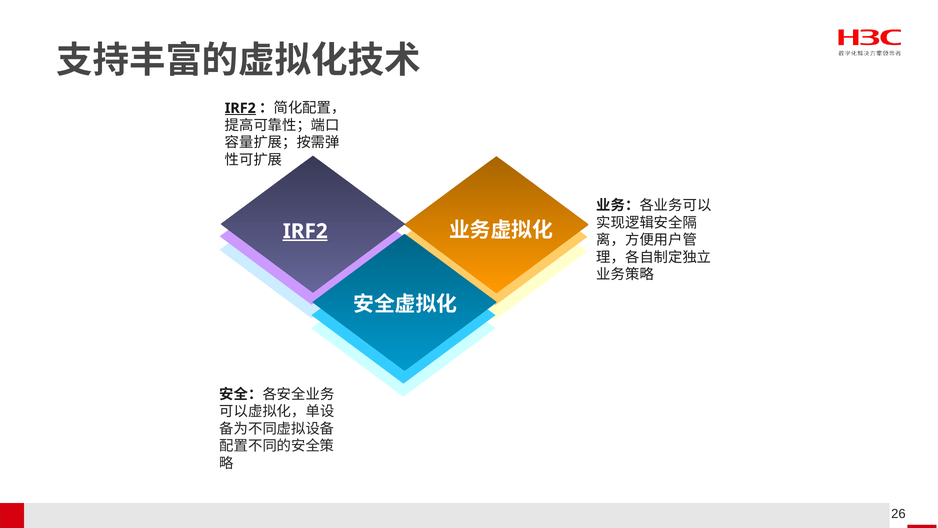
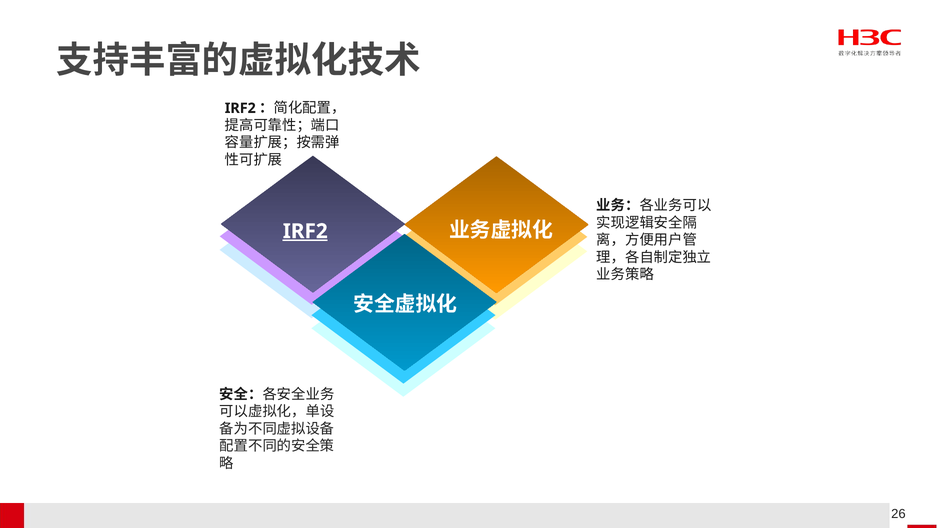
IRF2 underline: present -> none (240, 108)
